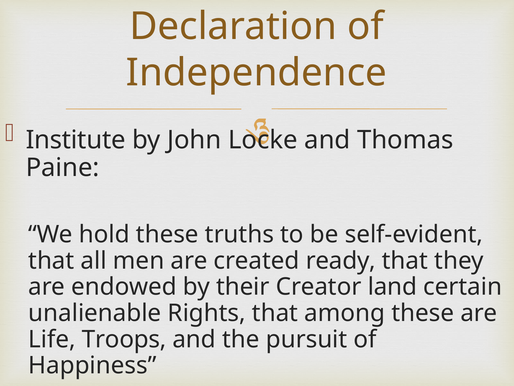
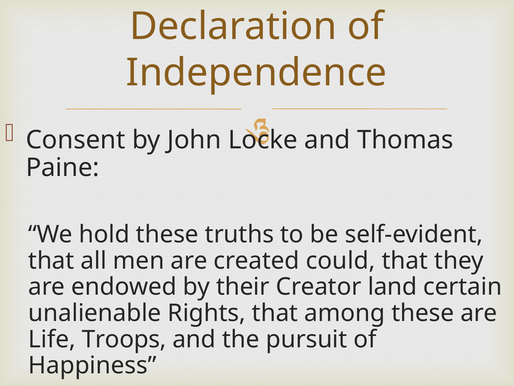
Institute: Institute -> Consent (76, 140)
ready: ready -> could (341, 260)
